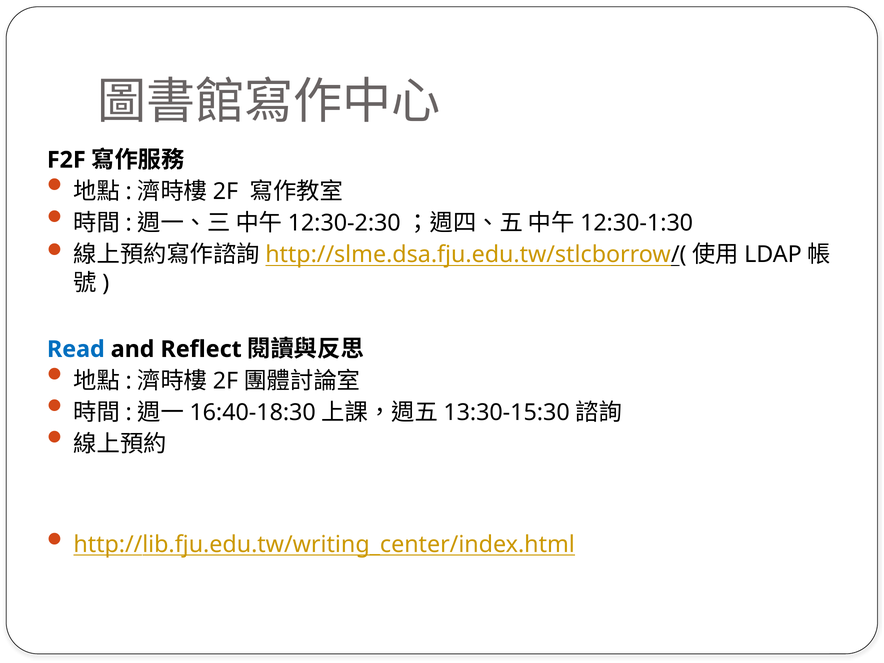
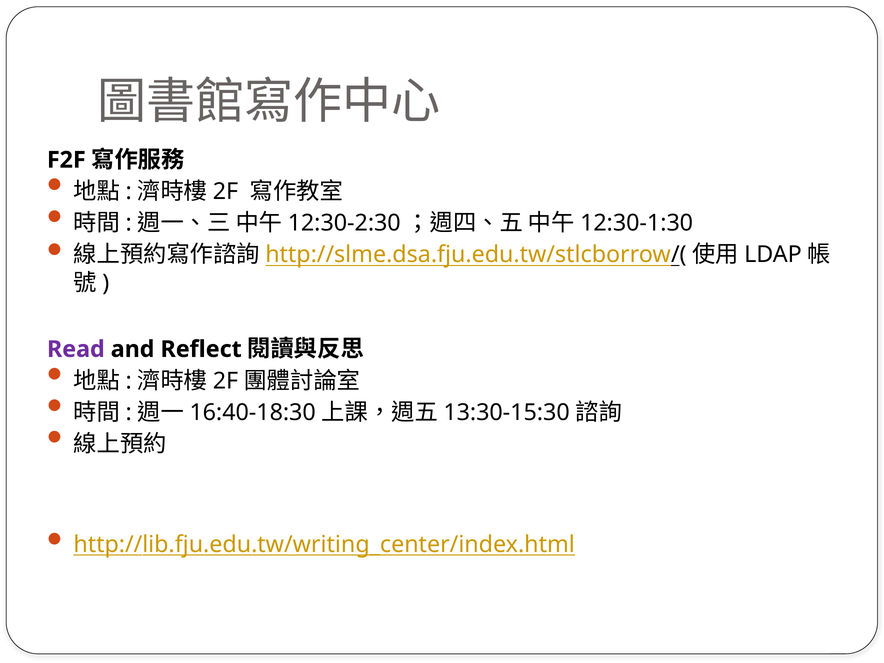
Read colour: blue -> purple (76, 349)
